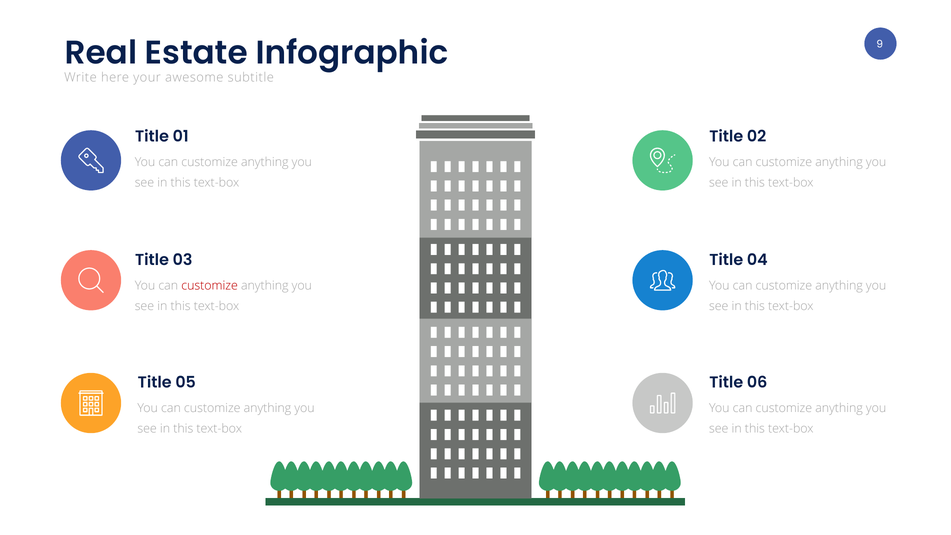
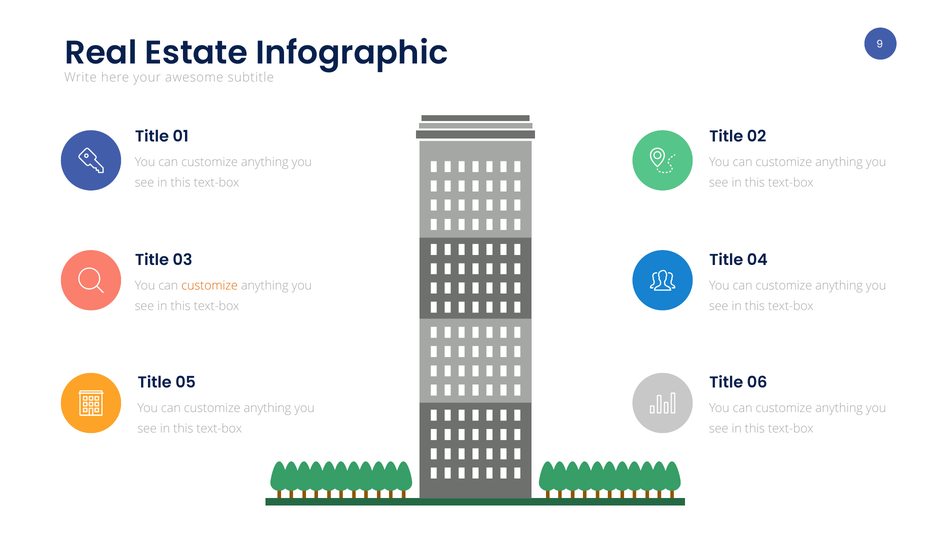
customize colour: red -> orange (210, 286)
